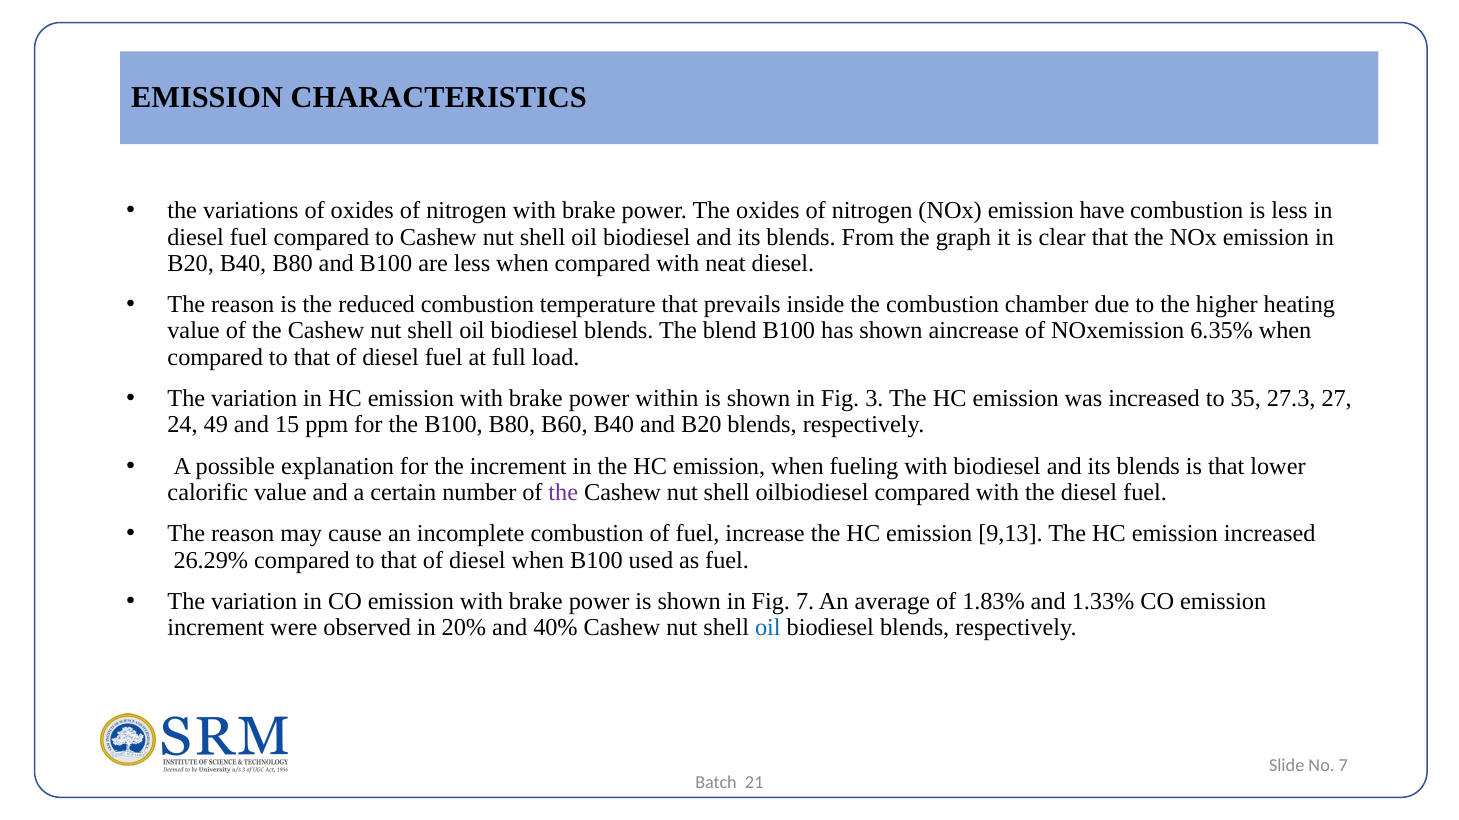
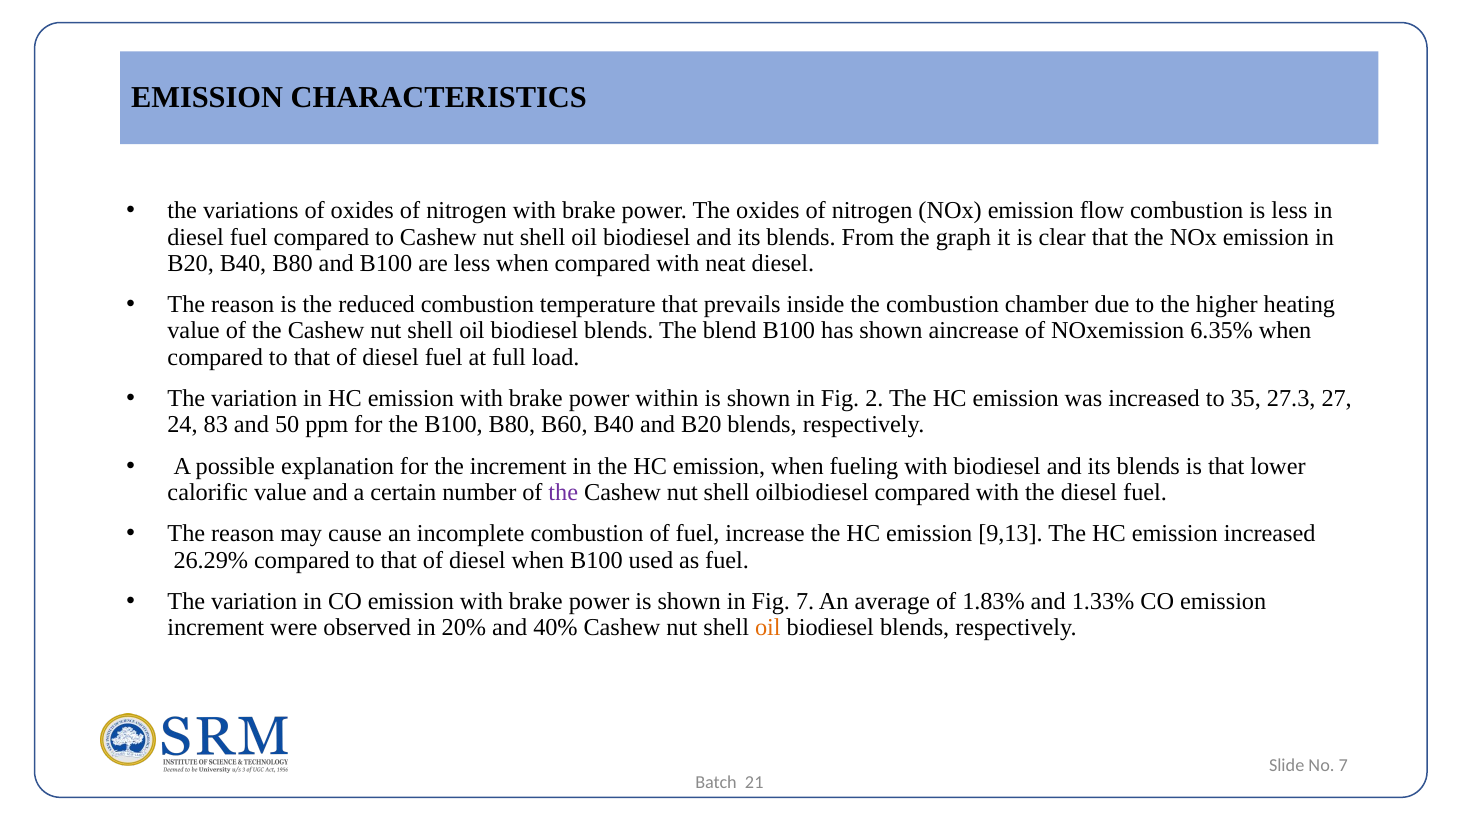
have: have -> flow (1102, 211)
3: 3 -> 2 (874, 399)
49: 49 -> 83 (216, 425)
15: 15 -> 50 (287, 425)
oil colour: blue -> orange (768, 628)
